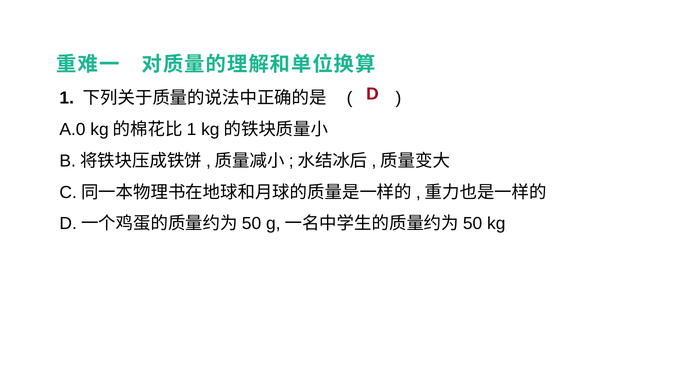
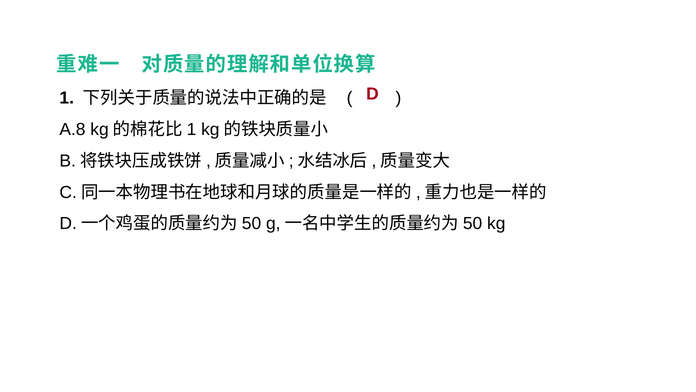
A.0: A.0 -> A.8 (73, 129)
